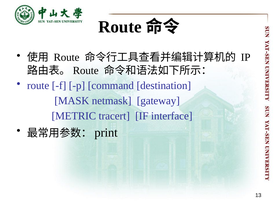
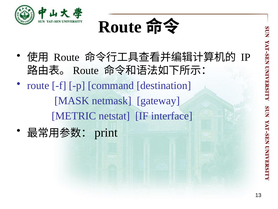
tracert: tracert -> netstat (114, 116)
